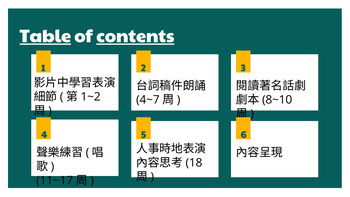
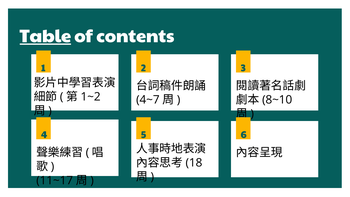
contents underline: present -> none (135, 36)
